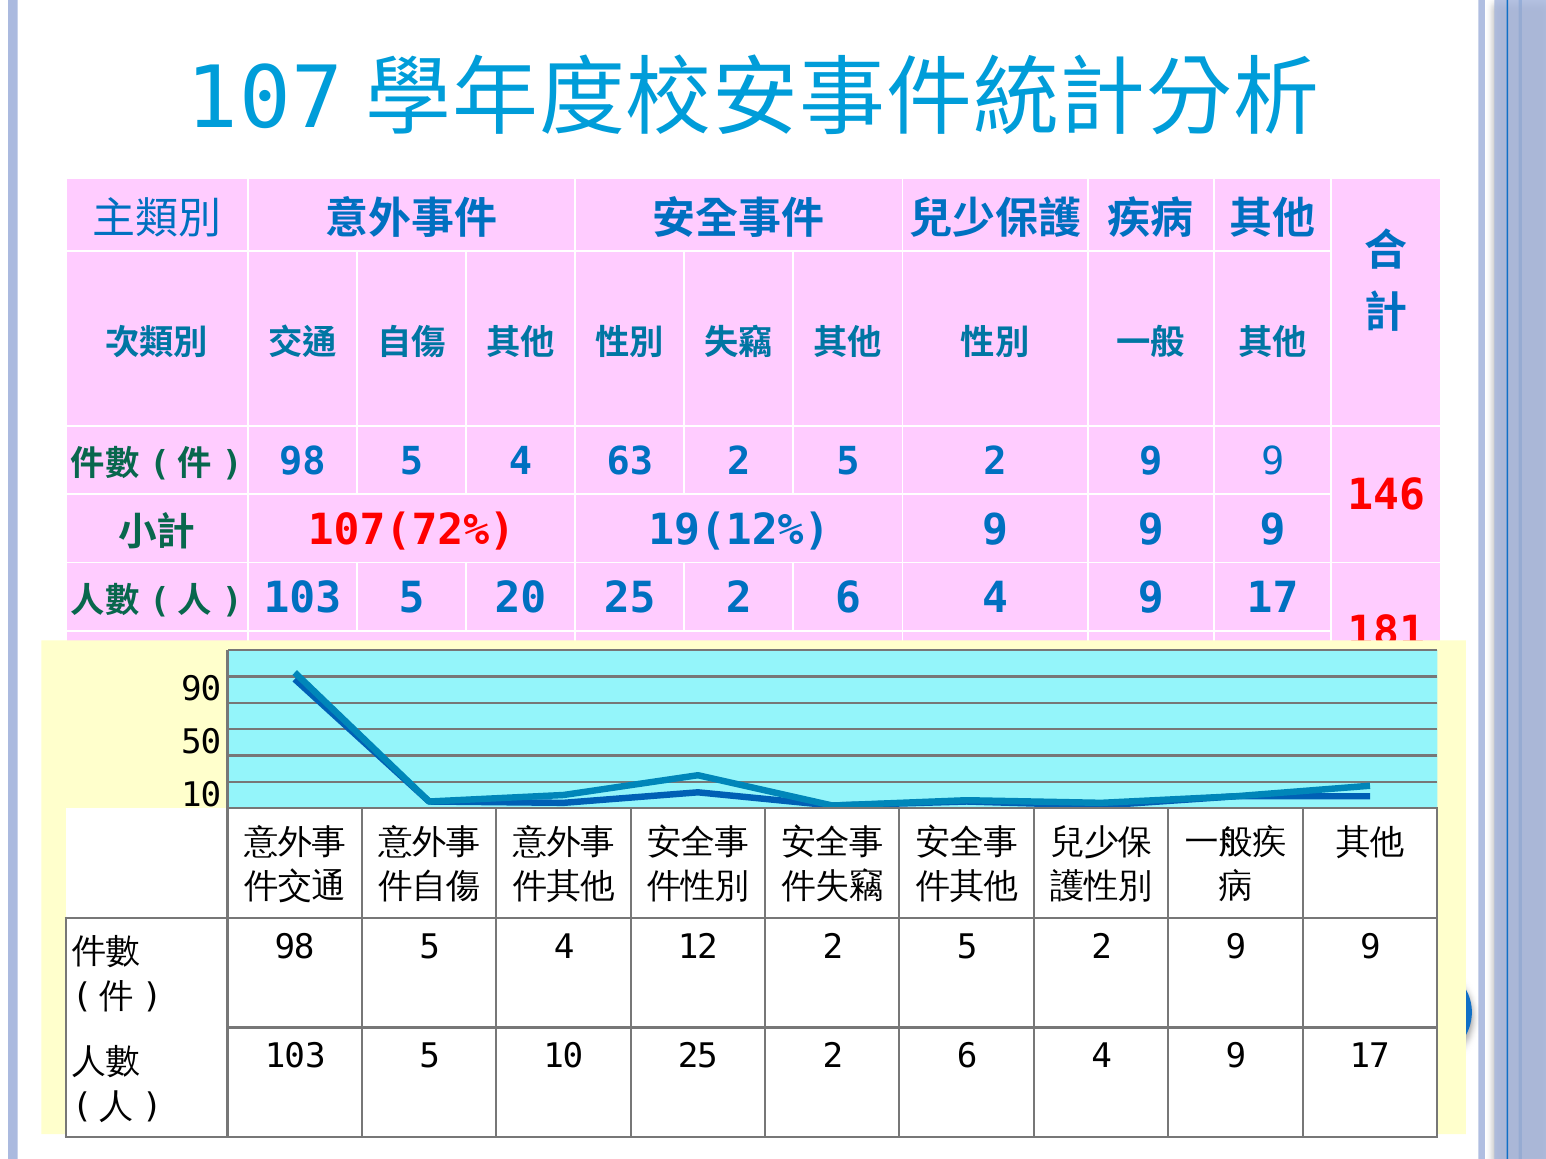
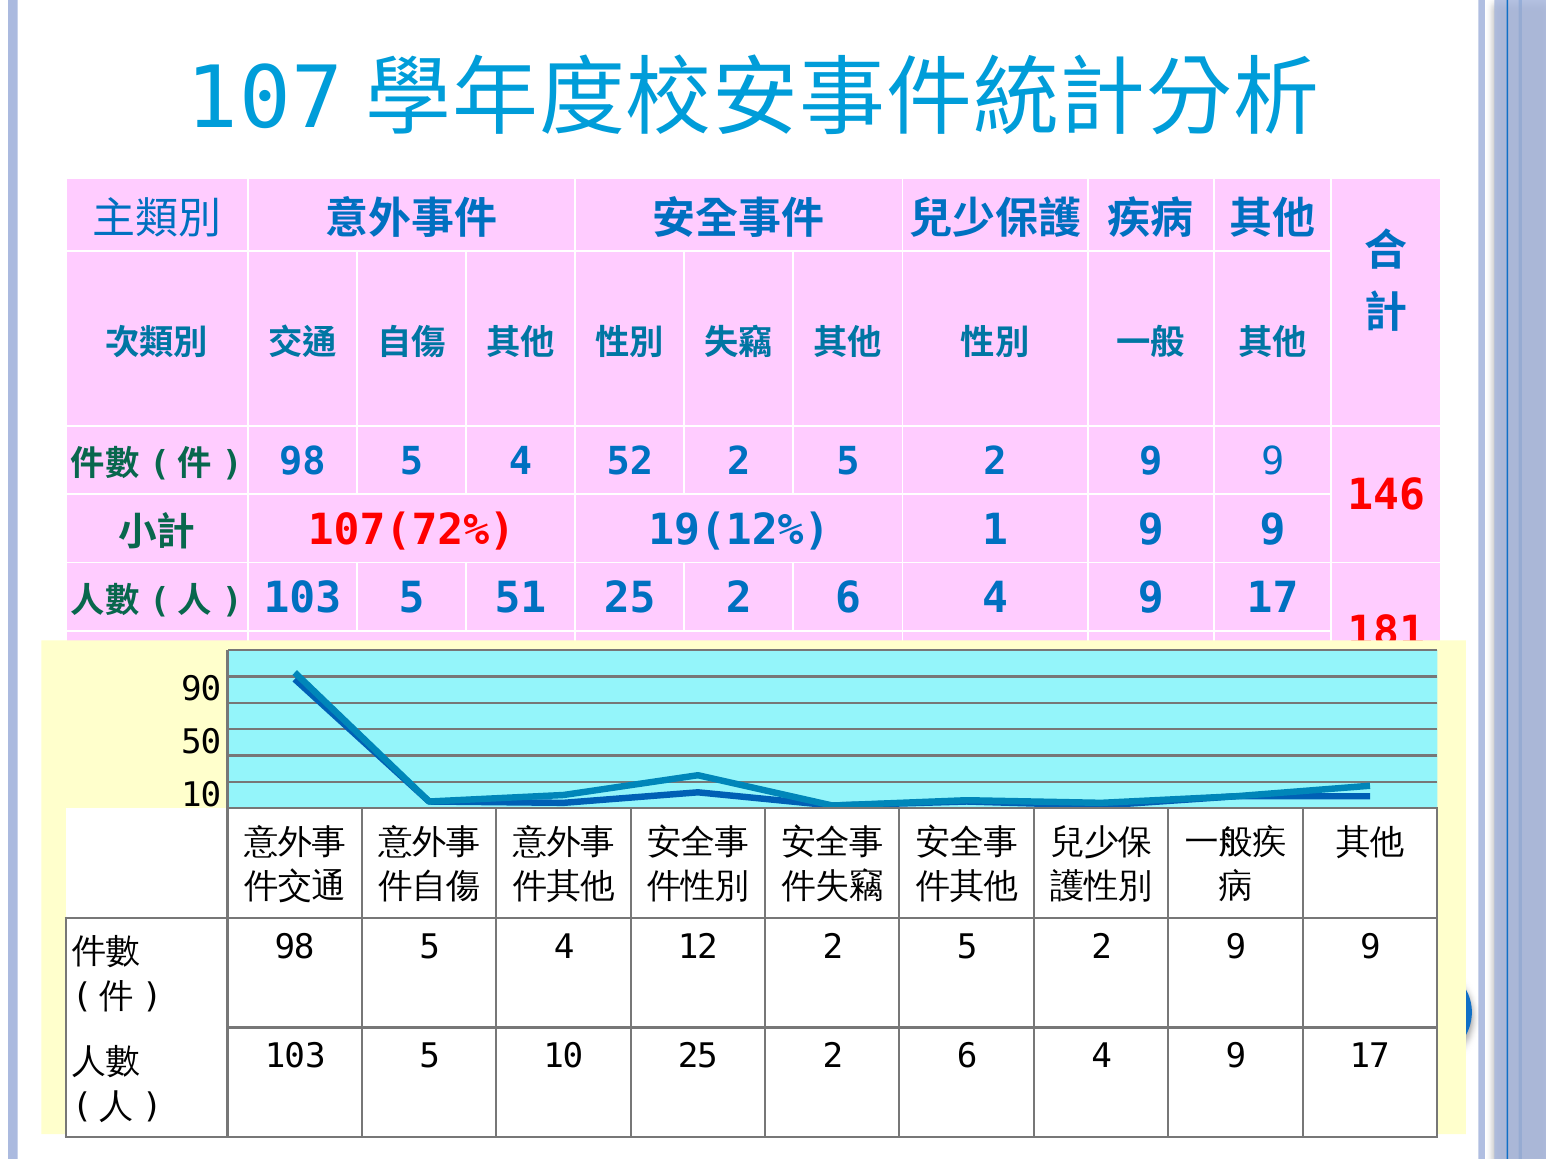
63: 63 -> 52 (630, 462)
19(12% 9: 9 -> 1 (995, 530)
20: 20 -> 51 (521, 598)
